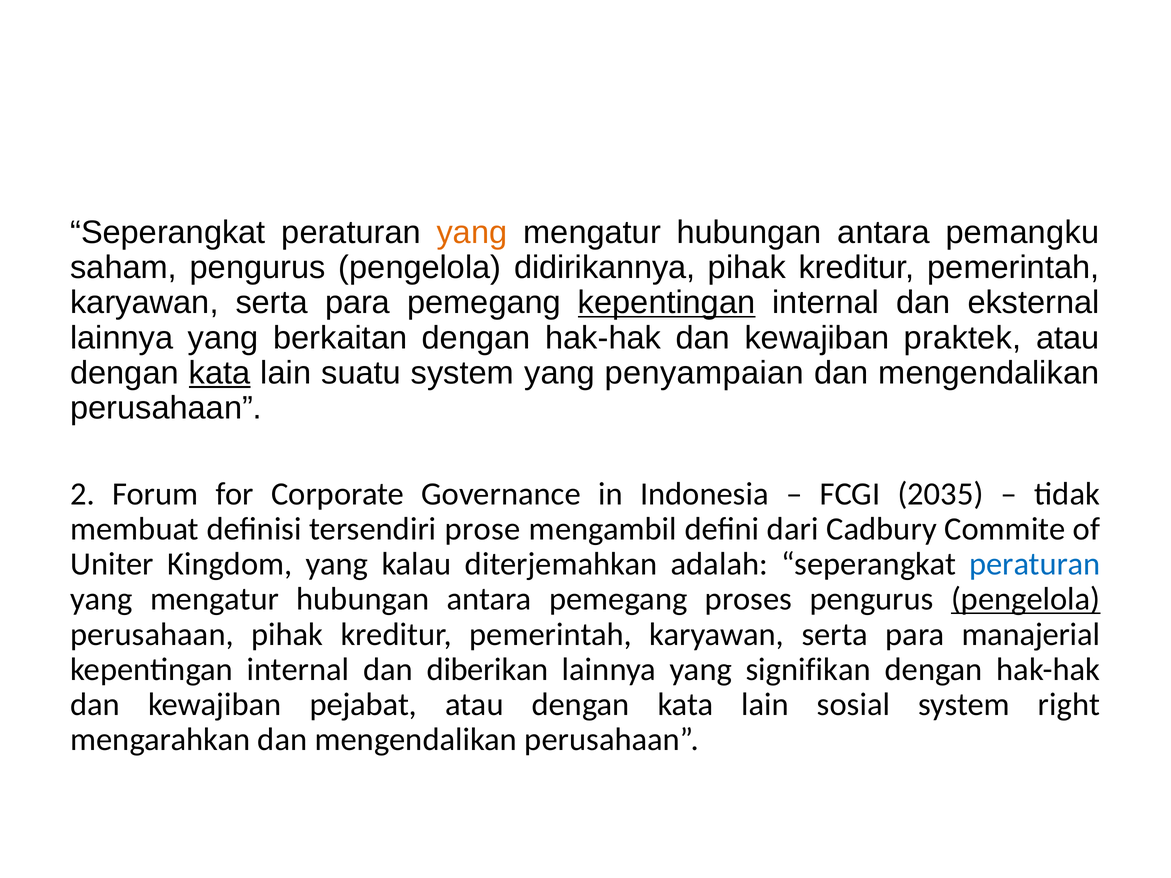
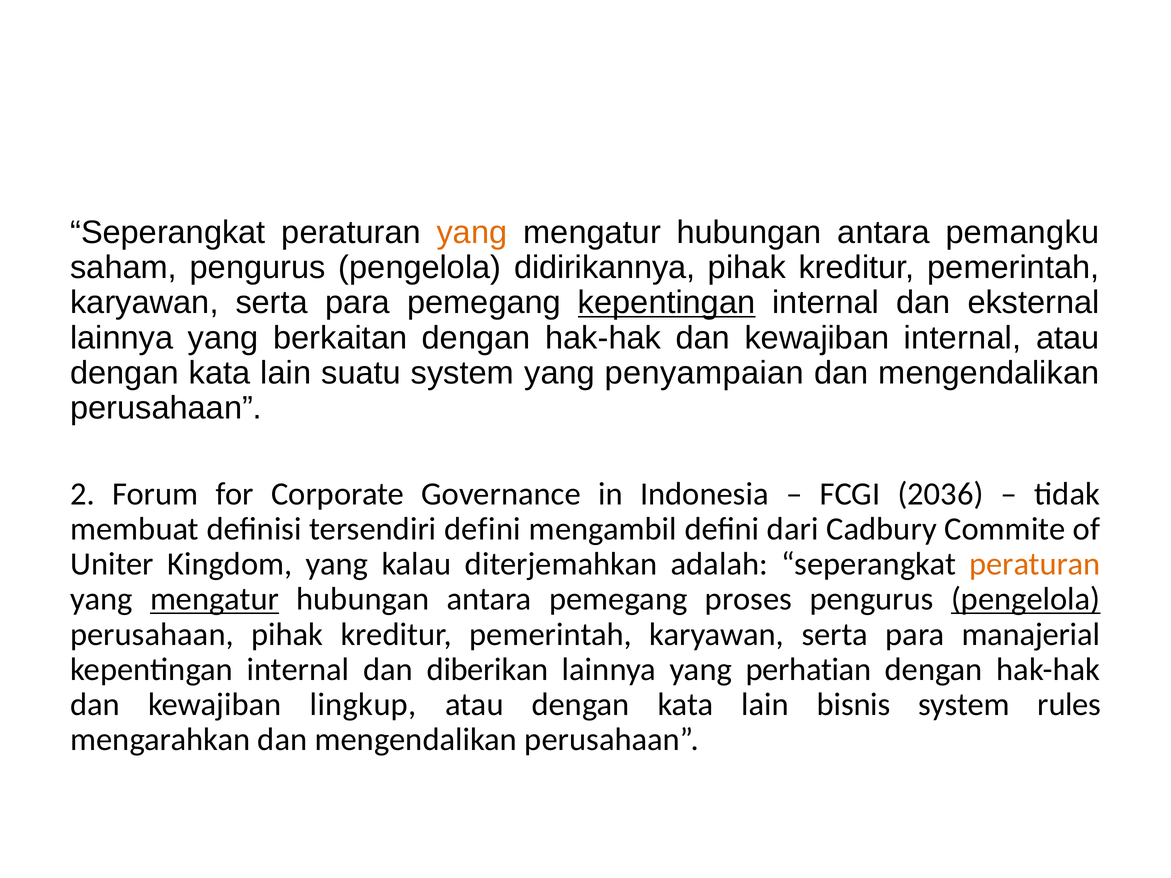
kewajiban praktek: praktek -> internal (963, 338)
kata underline: present -> none (220, 373)
2035: 2035 -> 2036 (940, 494)
tersendiri prose: prose -> defini (482, 529)
peraturan colour: blue -> orange (1035, 564)
mengatur underline: none -> present (214, 599)
signifikan: signifikan -> perhatian (808, 670)
pejabat: pejabat -> lingkup (363, 705)
sosial: sosial -> bisnis (854, 705)
right: right -> rules (1069, 705)
